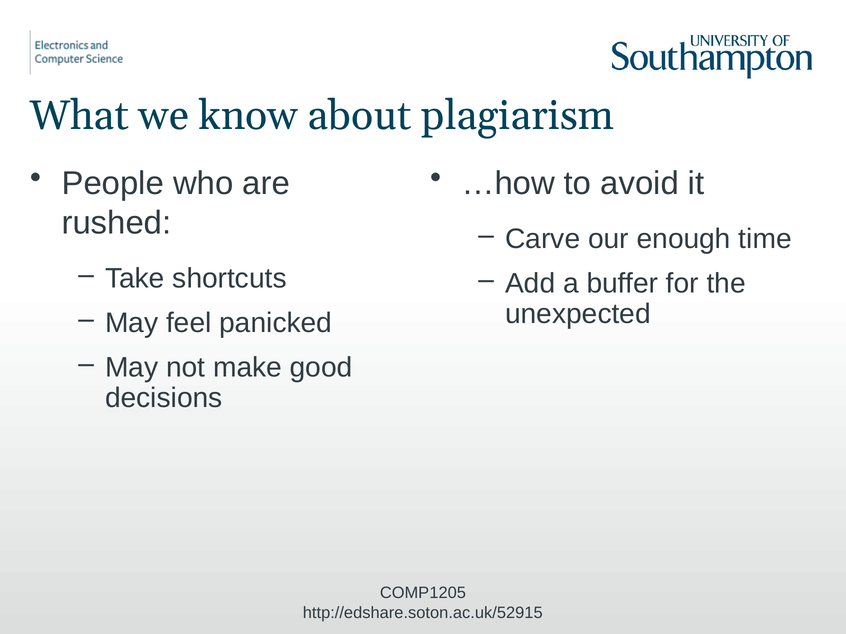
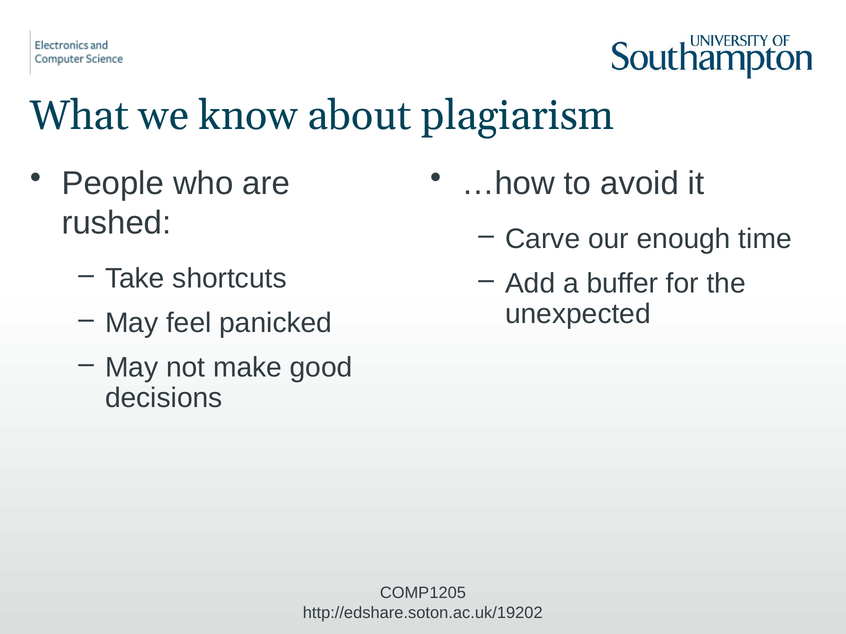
http://edshare.soton.ac.uk/52915: http://edshare.soton.ac.uk/52915 -> http://edshare.soton.ac.uk/19202 (423, 613)
